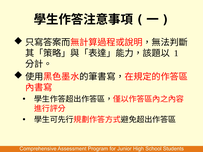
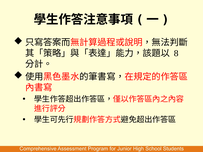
1: 1 -> 8 (176, 53)
